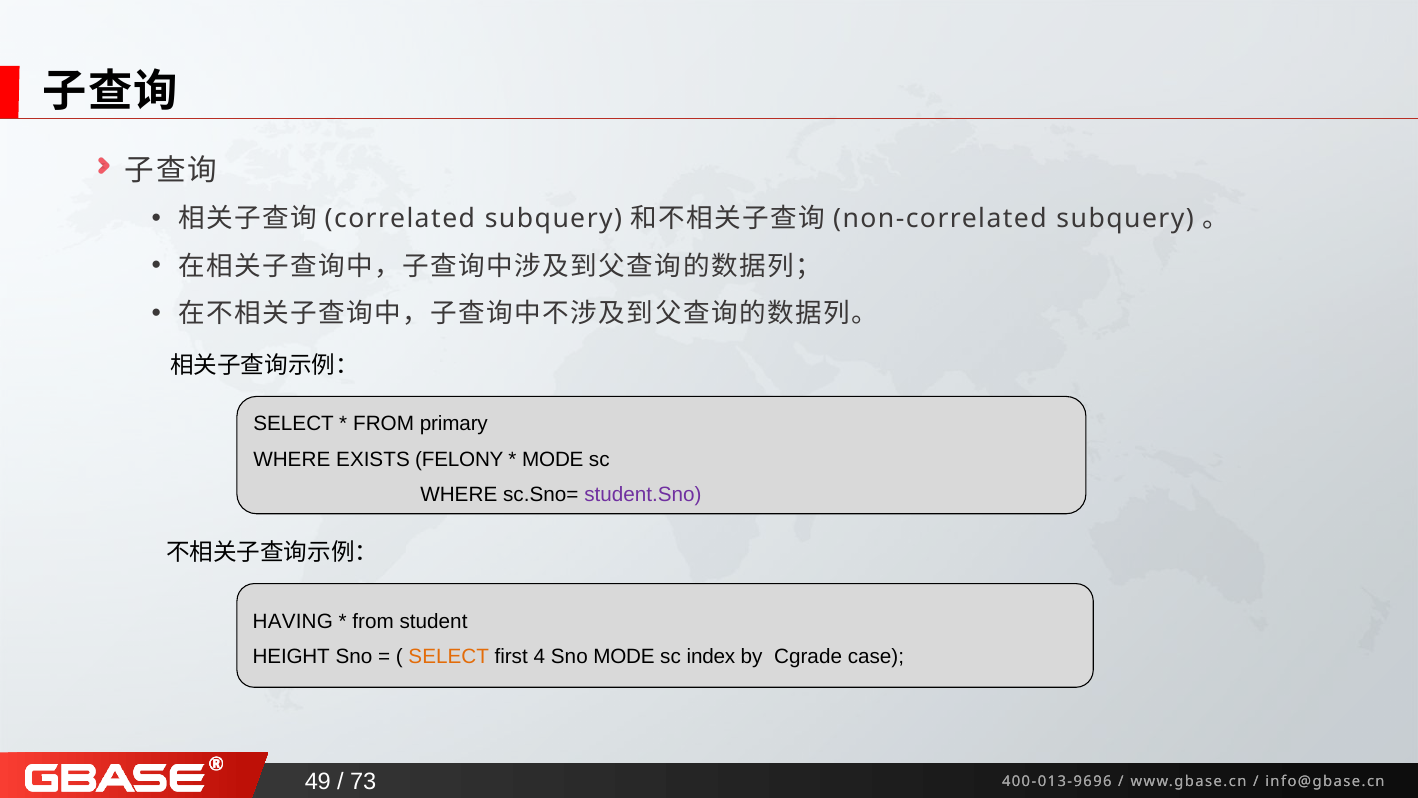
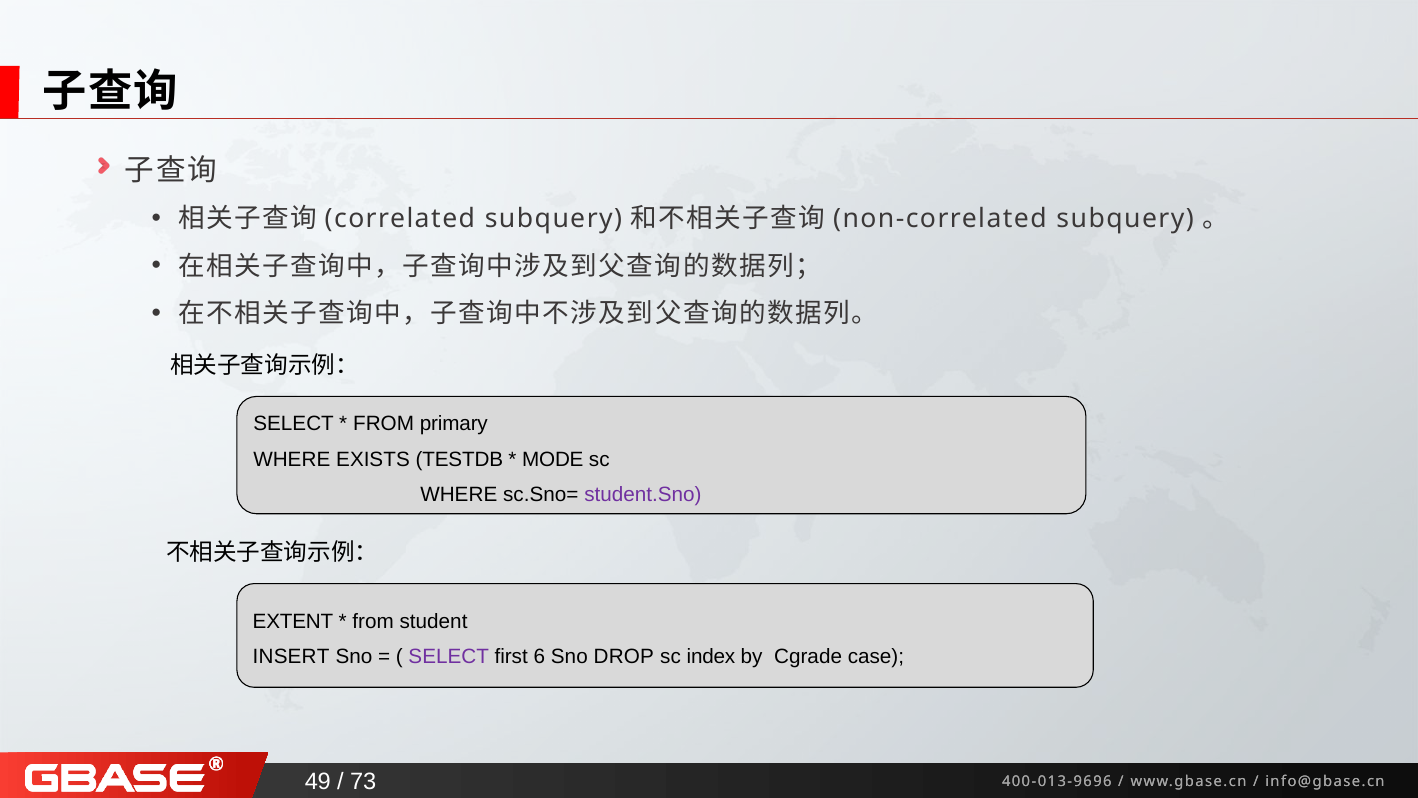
FELONY: FELONY -> TESTDB (459, 459)
HAVING: HAVING -> EXTENT (293, 622)
HEIGHT: HEIGHT -> INSERT (291, 657)
SELECT colour: orange -> purple (449, 657)
4: 4 -> 6 (539, 657)
Sno MODE: MODE -> DROP (624, 657)
